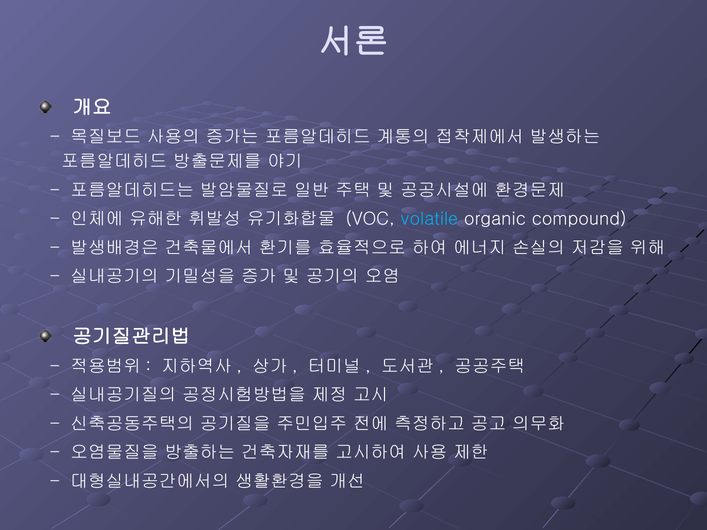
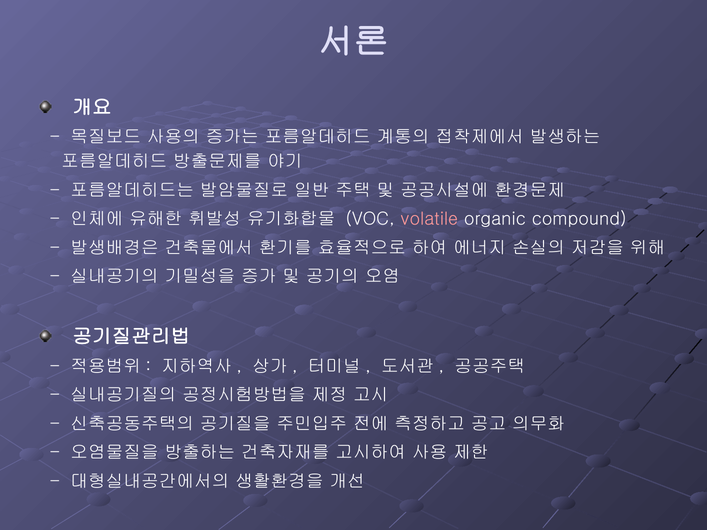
volatile colour: light blue -> pink (429, 219)
